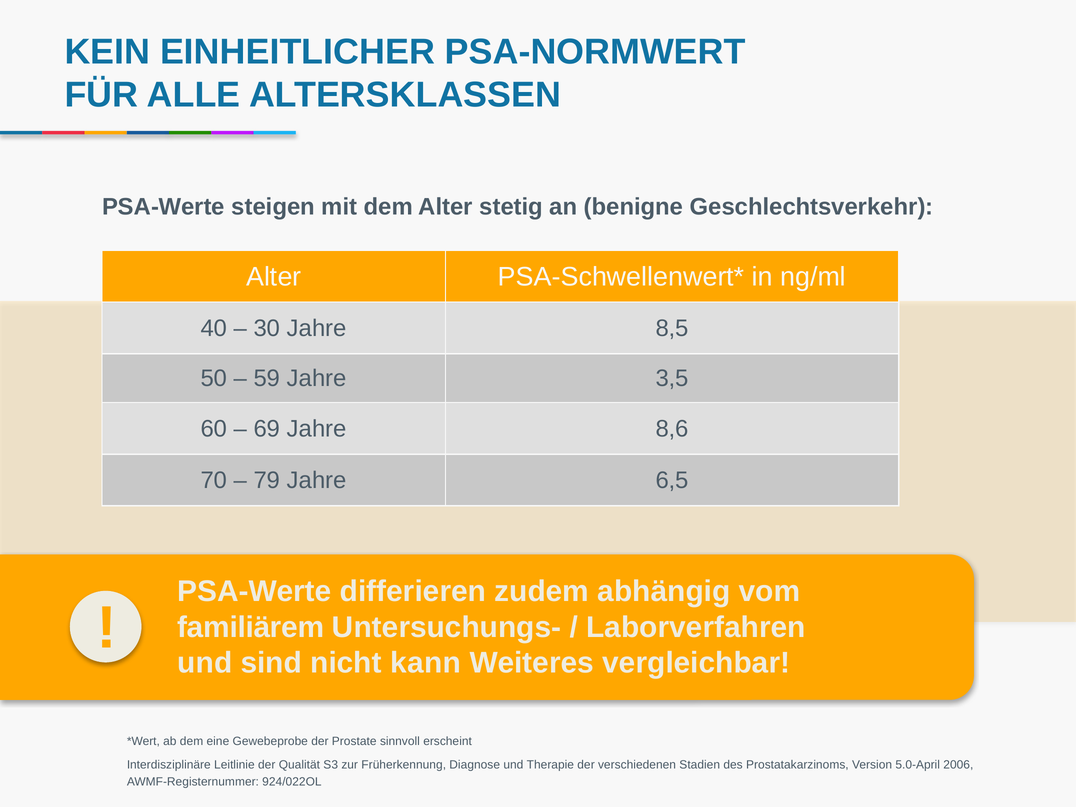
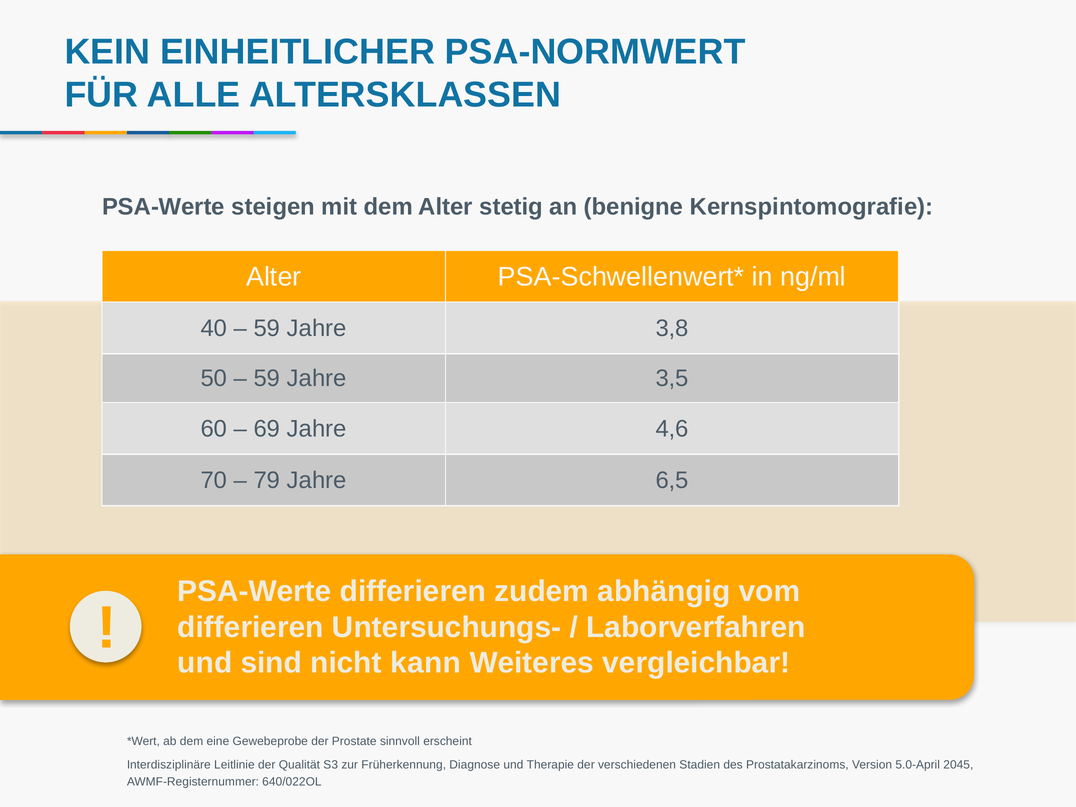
Geschlechtsverkehr: Geschlechtsverkehr -> Kernspintomografie (812, 207)
30: 30 -> 59 (267, 328)
8,5: 8,5 -> 3,8 (672, 328)
8,6: 8,6 -> 4,6 (672, 429)
familiärem: familiärem -> differieren (251, 627)
2006: 2006 -> 2045 (958, 765)
924/022OL: 924/022OL -> 640/022OL (292, 782)
